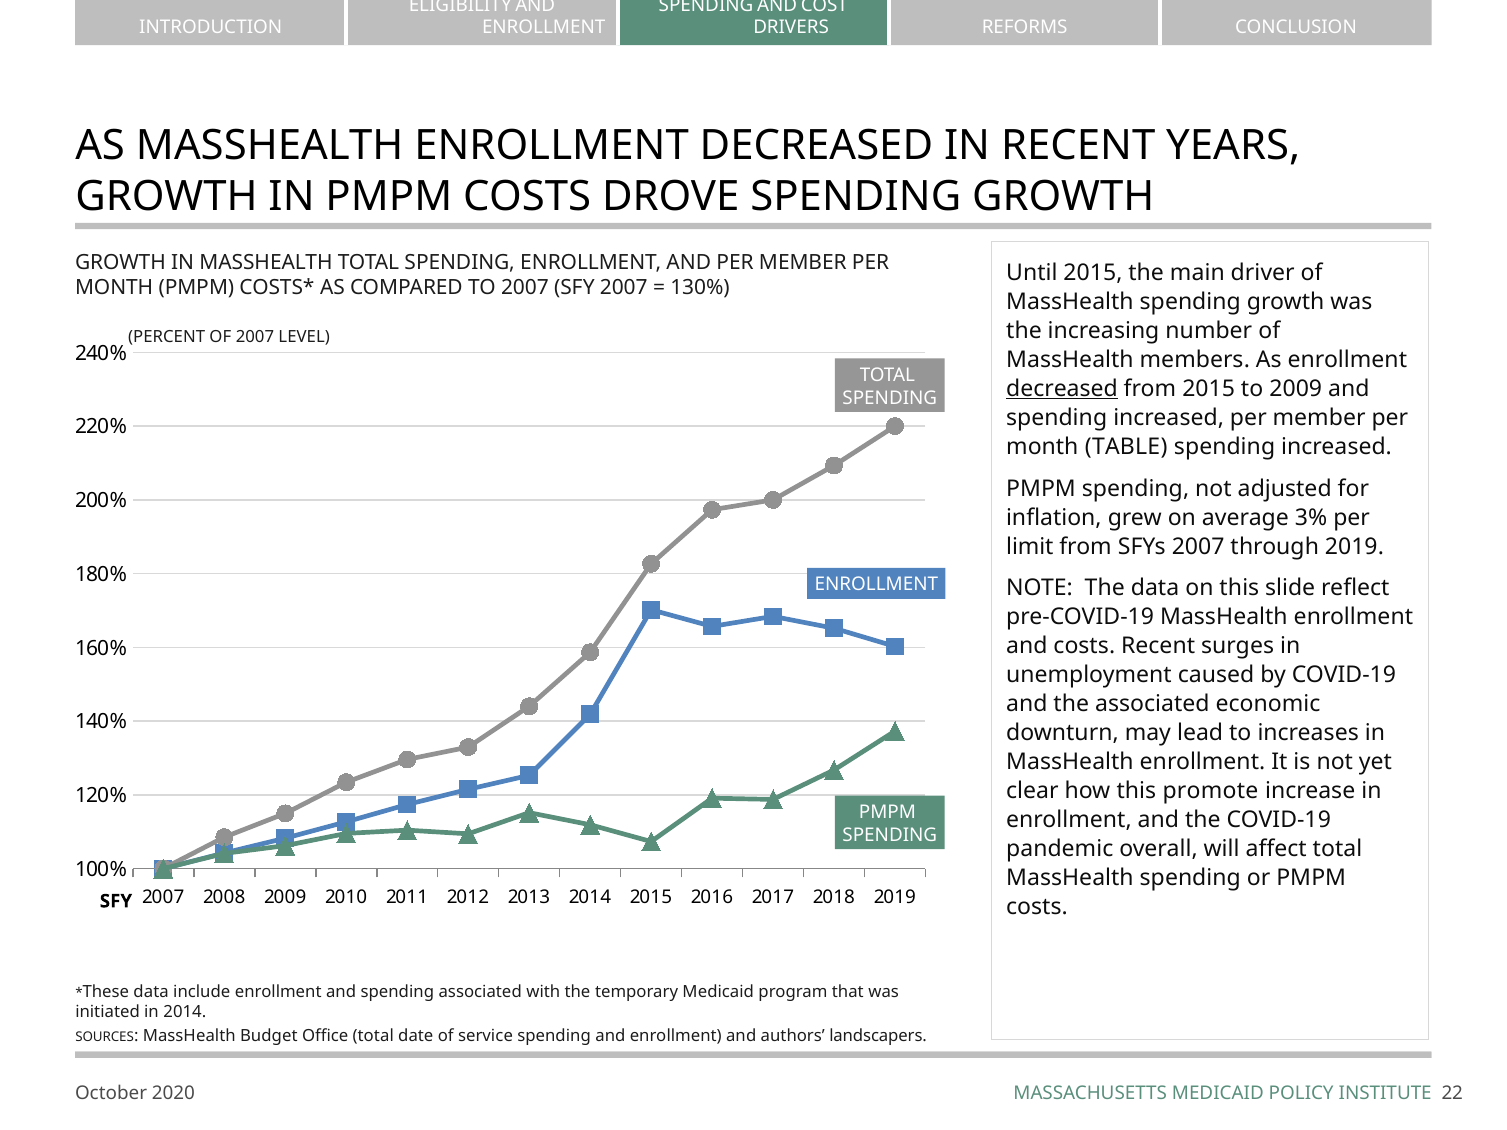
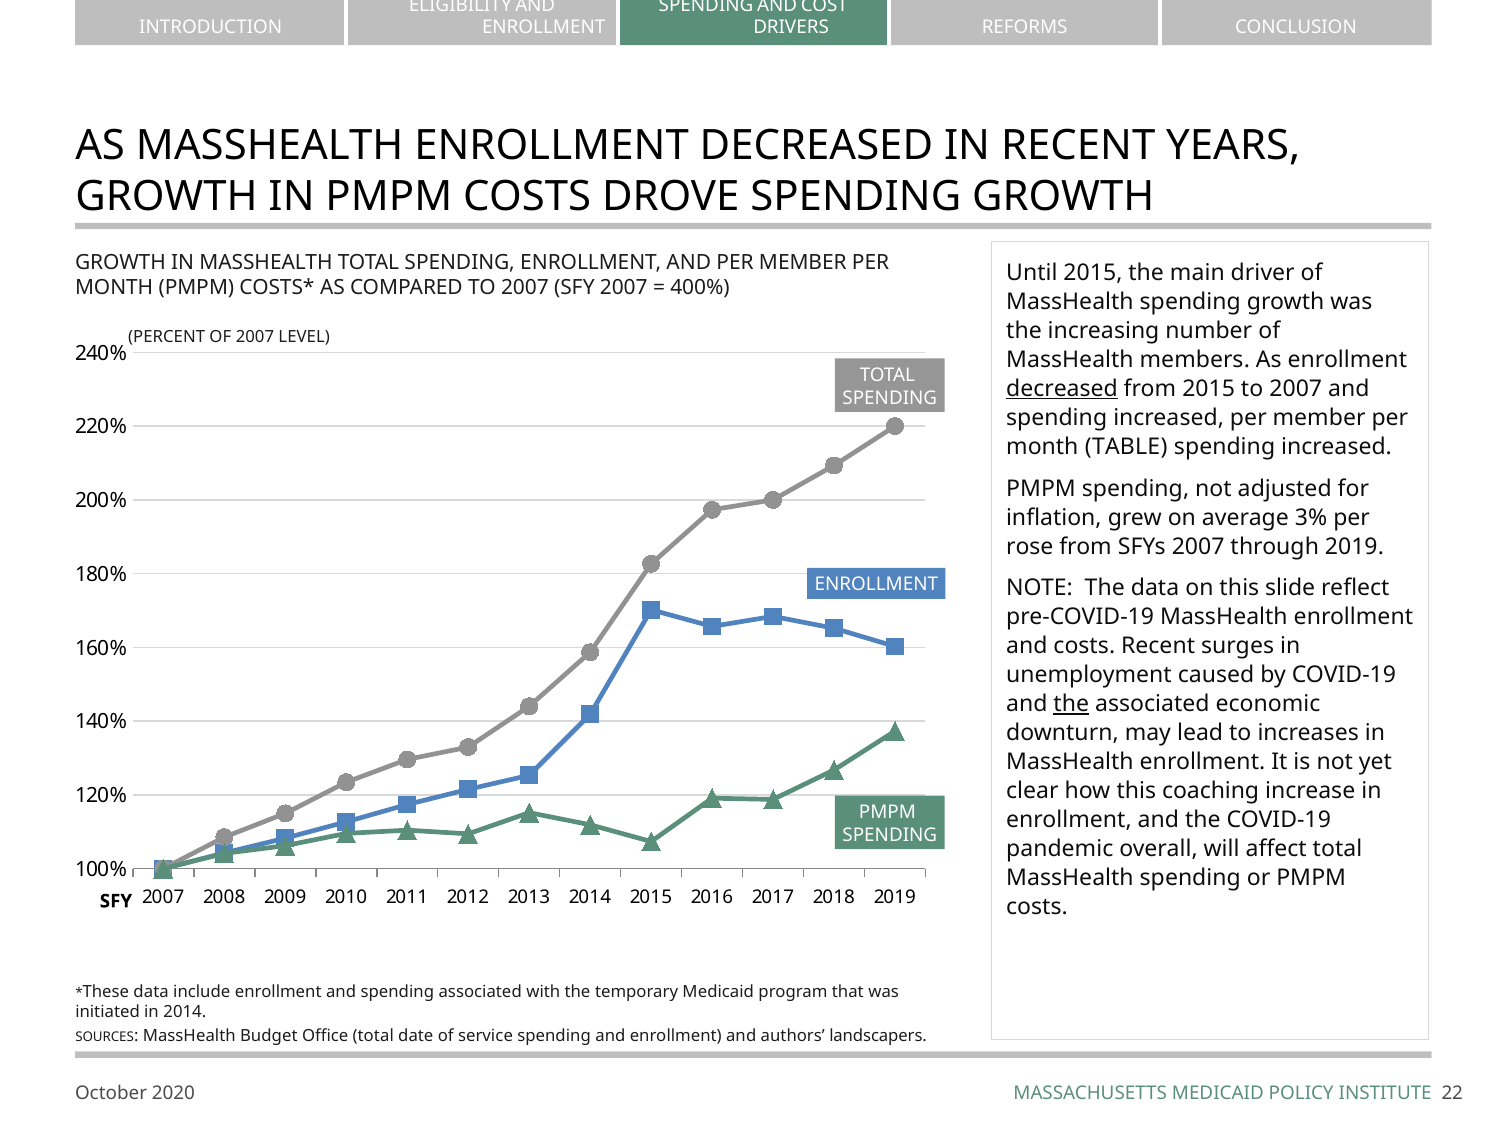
130%: 130% -> 400% (700, 288)
2015 to 2009: 2009 -> 2007 (1296, 389)
limit: limit -> rose (1030, 547)
the underline: none -> present (1071, 704)
promote: promote -> coaching (1211, 791)
